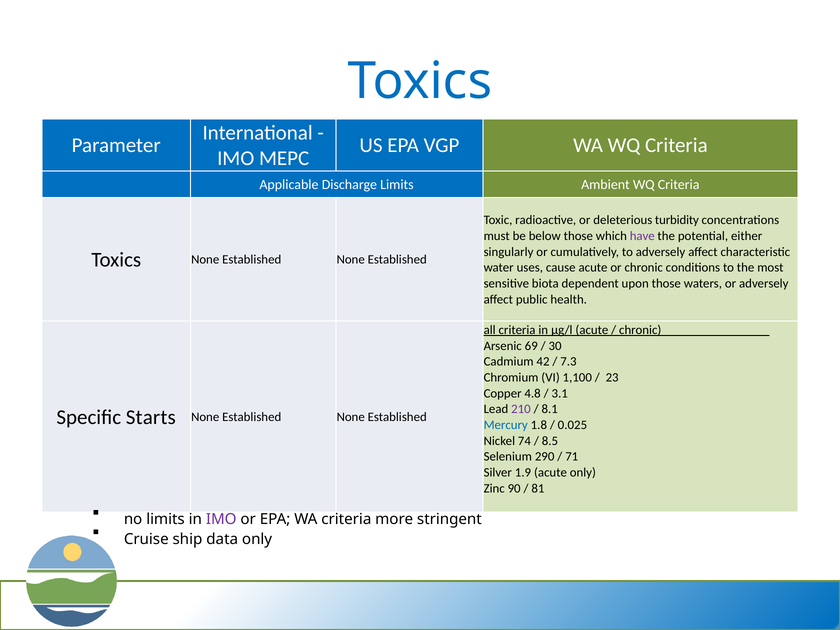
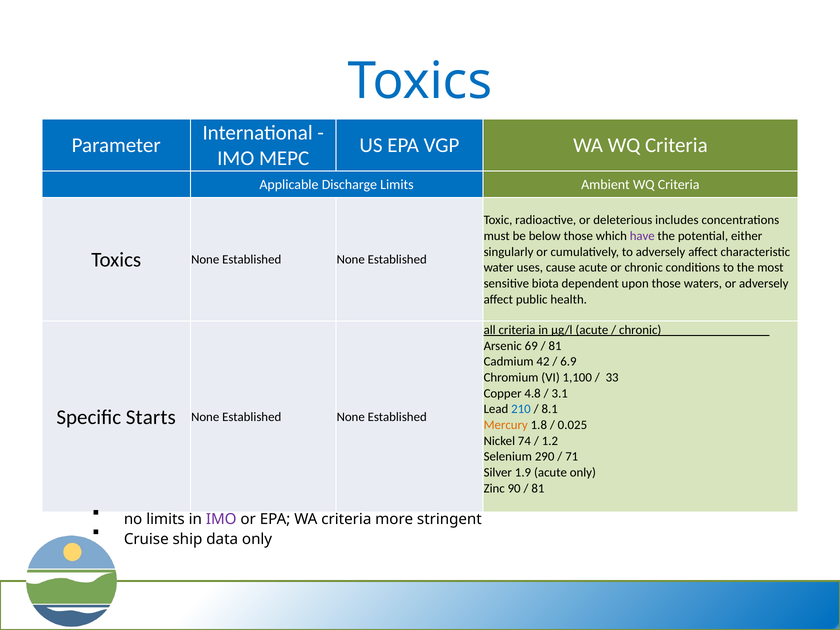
turbidity: turbidity -> includes (677, 220)
30: 30 -> 81 (555, 346)
7.3: 7.3 -> 6.9 (568, 362)
23: 23 -> 33 (612, 377)
210 colour: purple -> blue (521, 409)
Mercury colour: blue -> orange (506, 425)
8.5: 8.5 -> 1.2 (550, 441)
